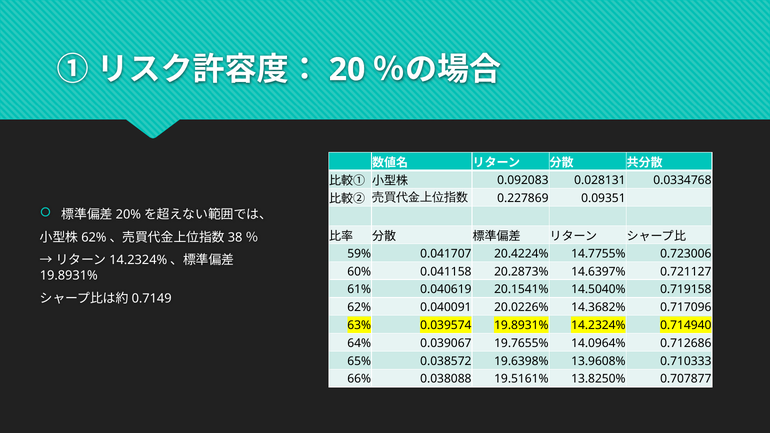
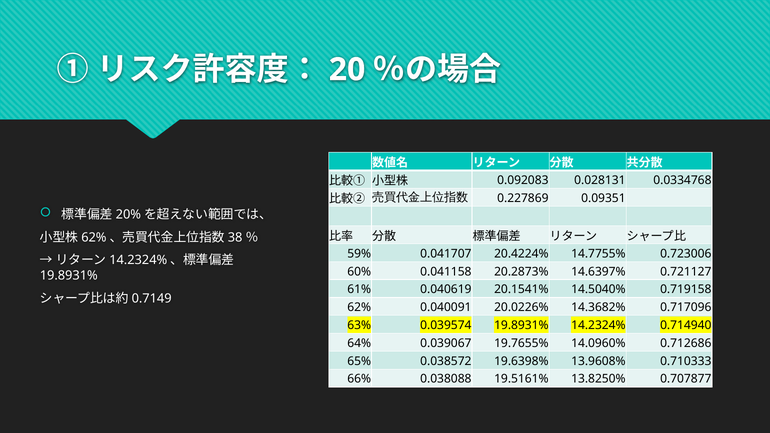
14.0964%: 14.0964% -> 14.0960% (598, 343)
